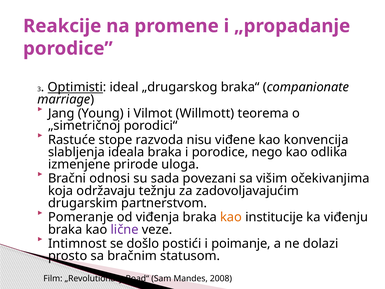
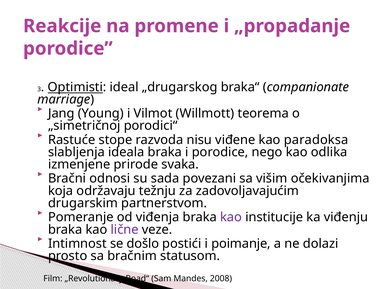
konvencija: konvencija -> paradoksa (316, 140)
uloga: uloga -> svaka (180, 164)
kao colour: orange -> purple (231, 217)
